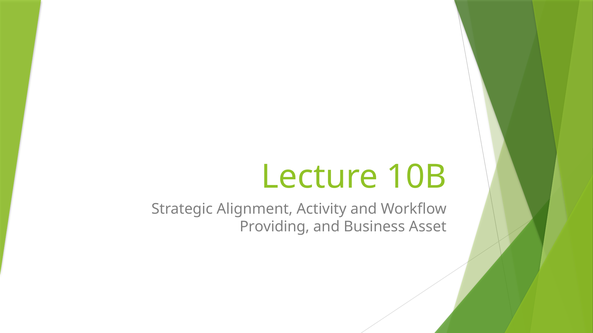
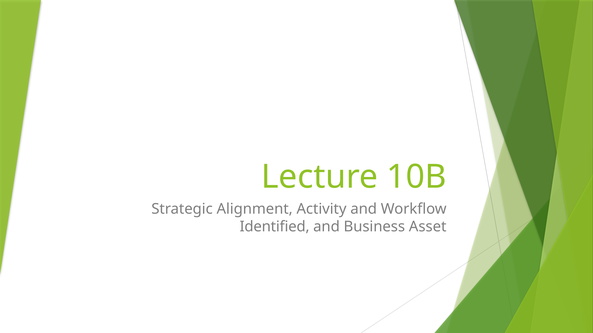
Providing: Providing -> Identified (275, 227)
